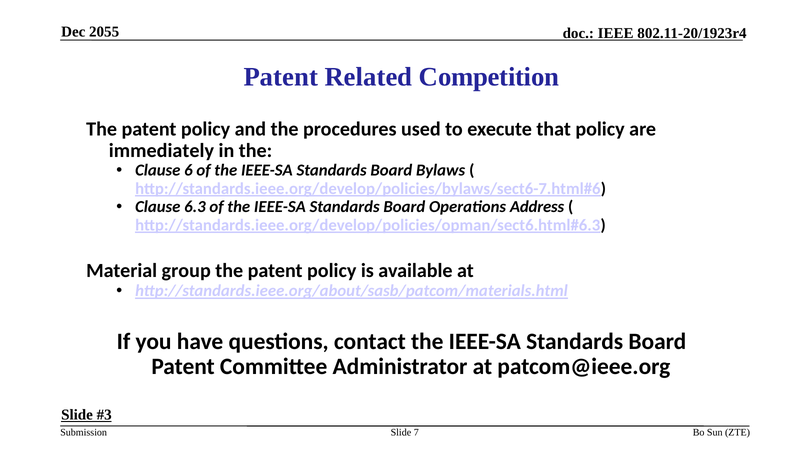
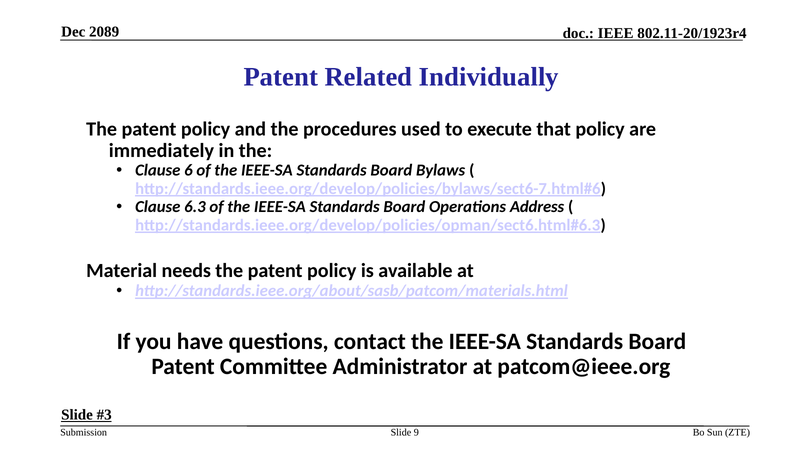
2055: 2055 -> 2089 (104, 32)
Competition: Competition -> Individually (489, 77)
group: group -> needs (186, 271)
7: 7 -> 9 (416, 433)
